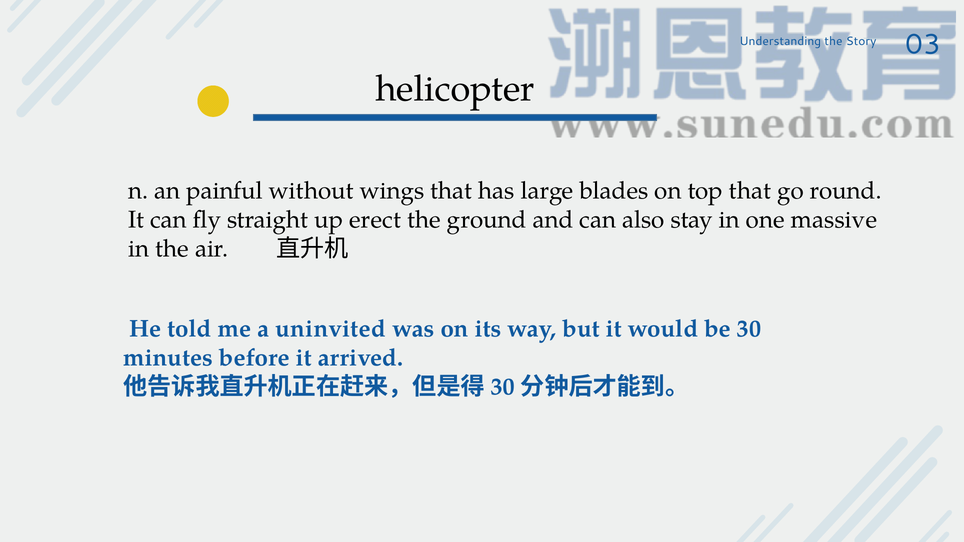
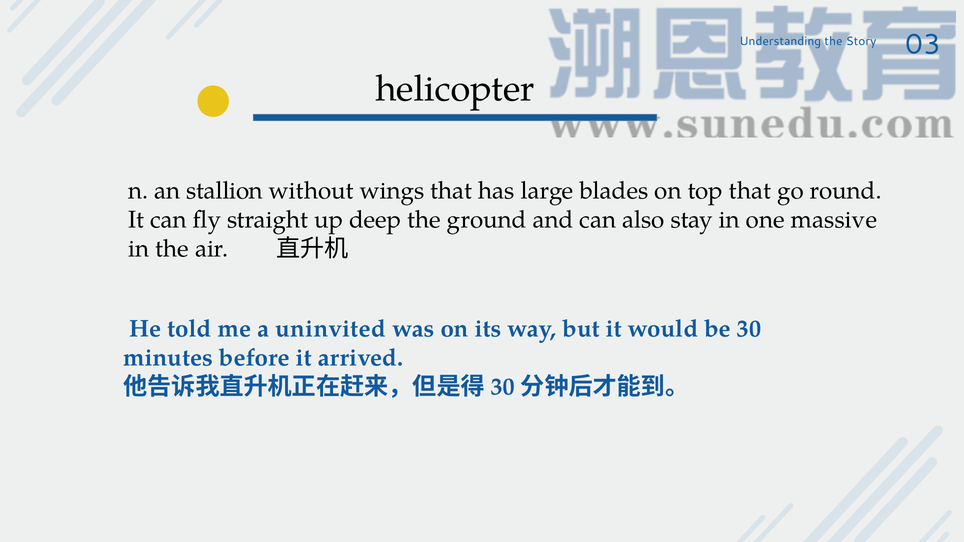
painful: painful -> stallion (225, 191)
erect: erect -> deep (375, 220)
